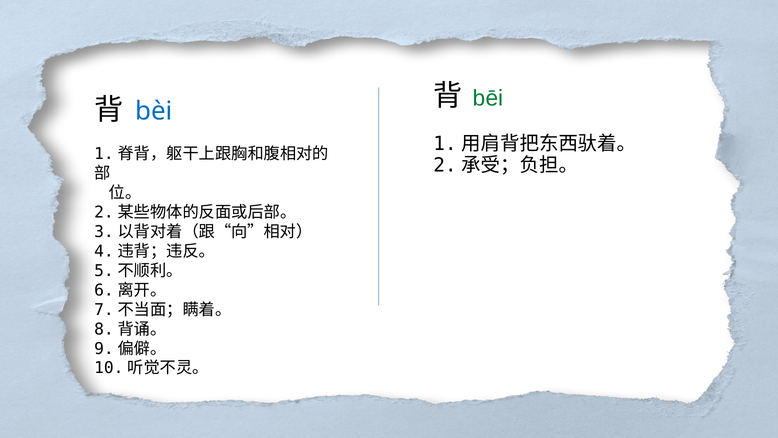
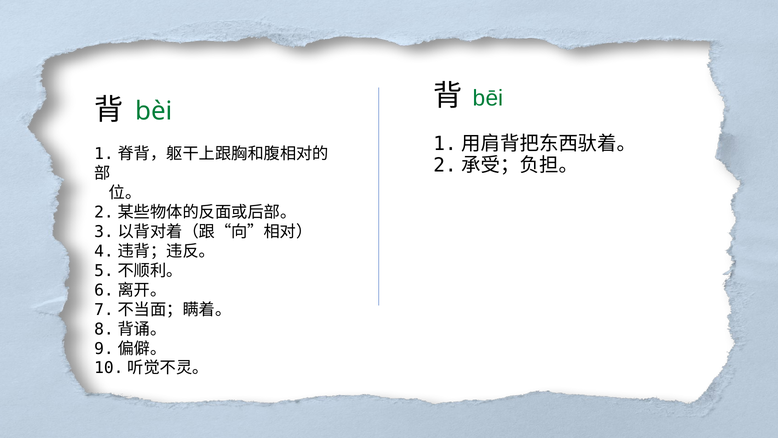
bèi colour: blue -> green (154, 111)
